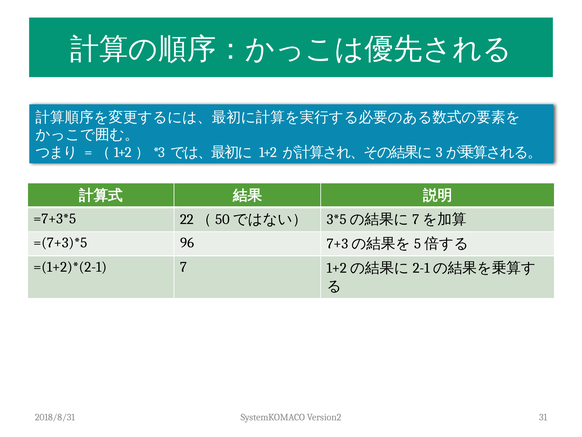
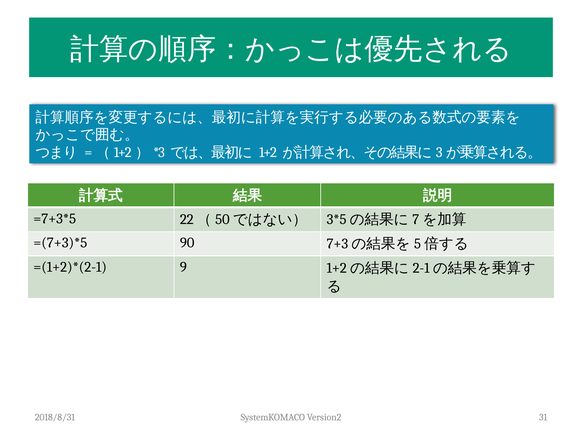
96: 96 -> 90 (187, 243)
7: 7 -> 9 (183, 267)
